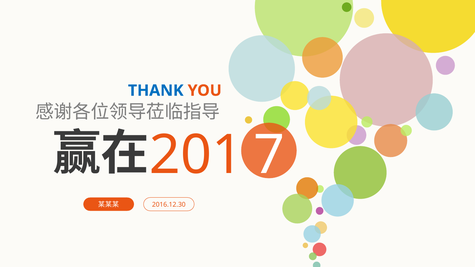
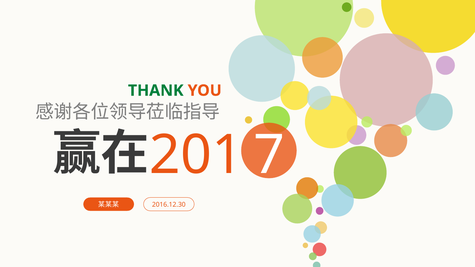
THANK colour: blue -> green (156, 91)
